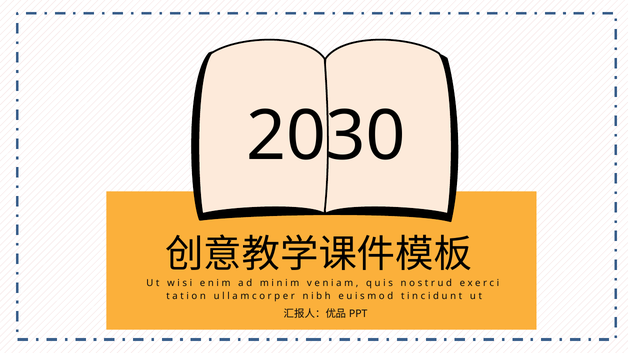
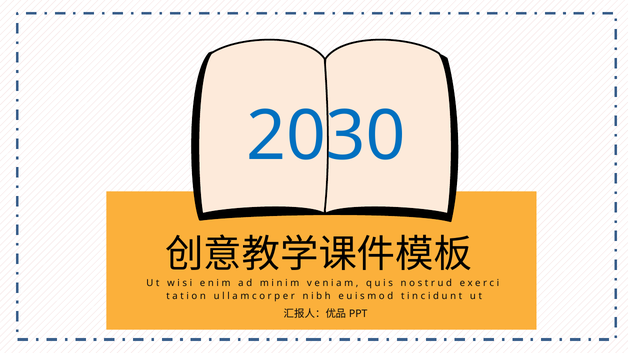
2030 colour: black -> blue (326, 137)
